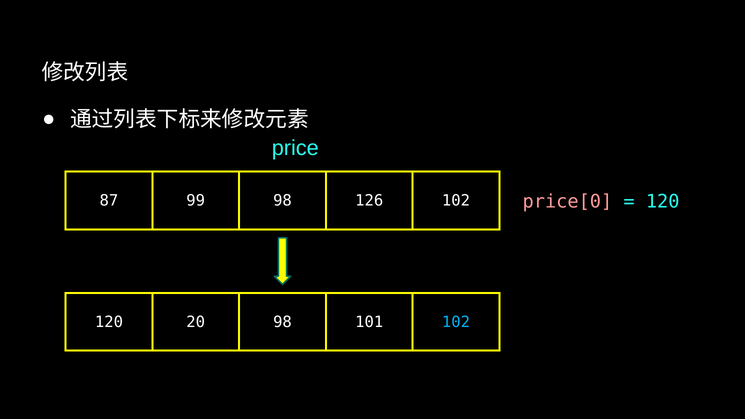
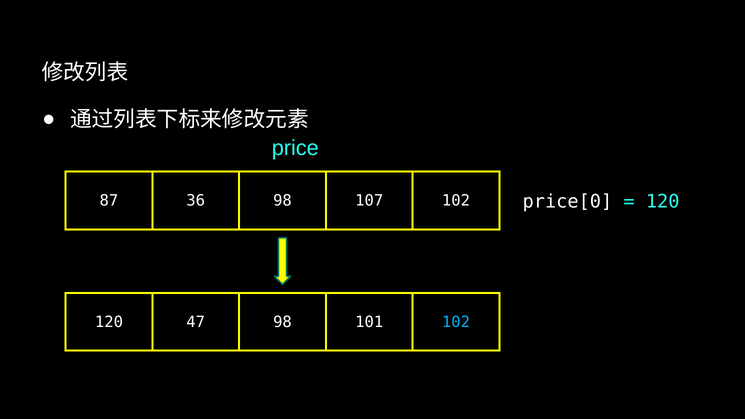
price[0 colour: pink -> white (567, 202)
99: 99 -> 36 (196, 201)
126: 126 -> 107 (369, 201)
20: 20 -> 47 (196, 322)
